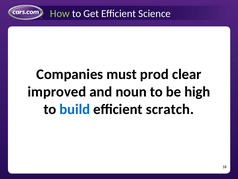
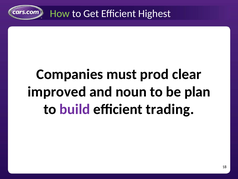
Science: Science -> Highest (155, 14)
high: high -> plan (197, 92)
build colour: blue -> purple (75, 109)
scratch: scratch -> trading (170, 109)
